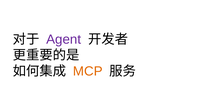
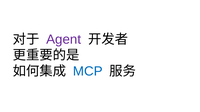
MCP colour: orange -> blue (88, 72)
